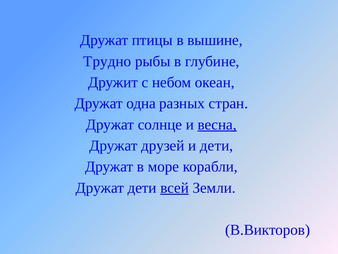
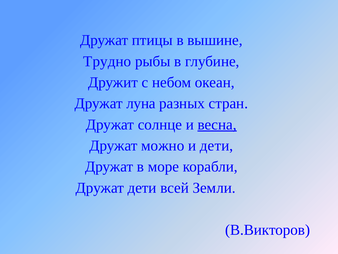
одна: одна -> луна (141, 103)
друзей: друзей -> можно (163, 145)
всей underline: present -> none (175, 187)
